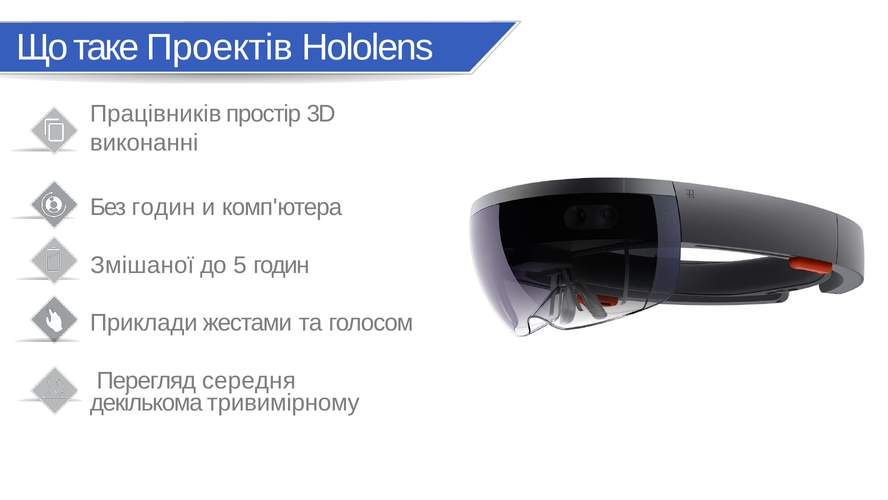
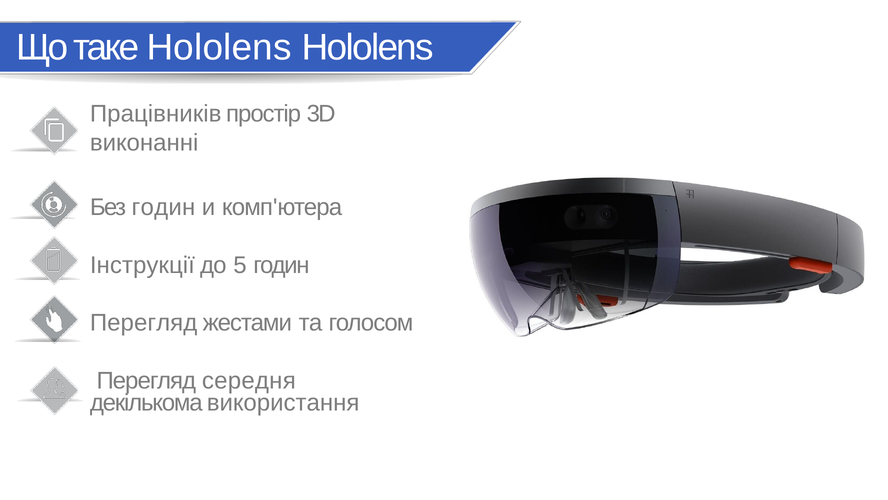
таке Проектів: Проектів -> Hololens (219, 47)
Змішаної: Змішаної -> Інструкції (142, 265)
Приклади: Приклади -> Перегляд (144, 323)
тривимірному: тривимірному -> використання (283, 402)
